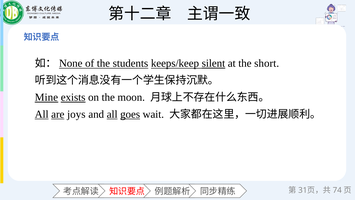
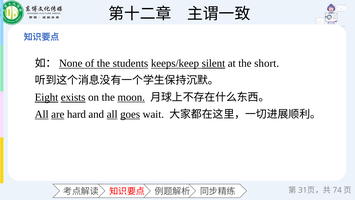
Mine: Mine -> Eight (46, 97)
moon underline: none -> present (131, 97)
joys: joys -> hard (76, 114)
